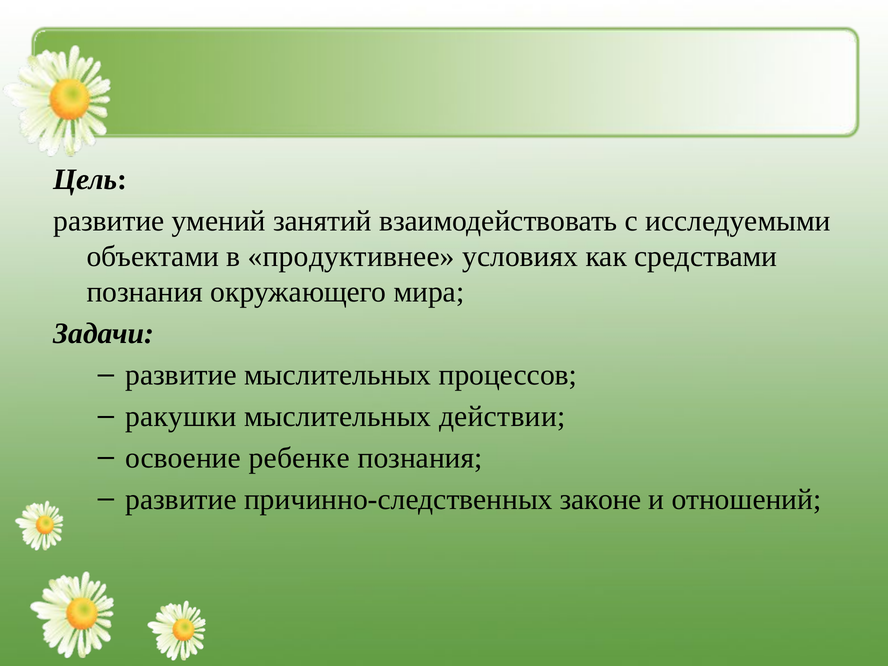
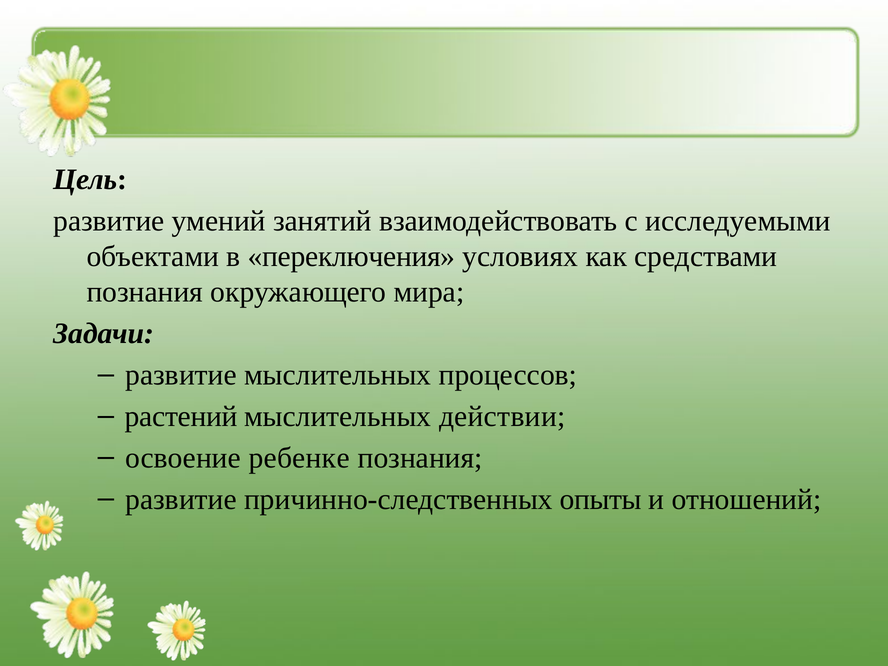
продуктивнее: продуктивнее -> переключения (352, 257)
ракушки: ракушки -> растений (181, 416)
законе: законе -> опыты (601, 499)
